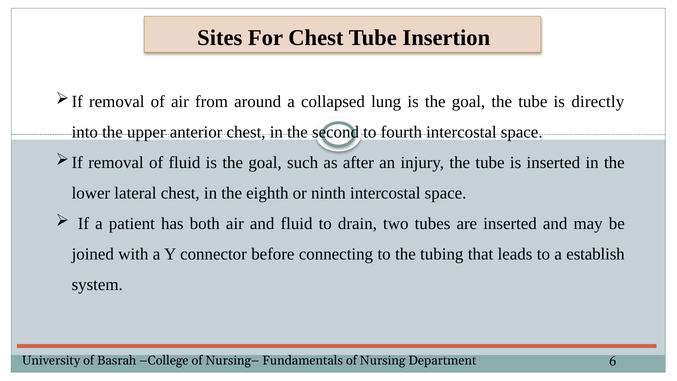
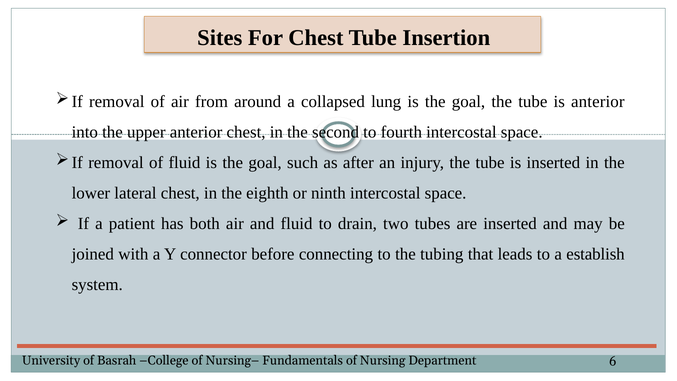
is directly: directly -> anterior (598, 102)
